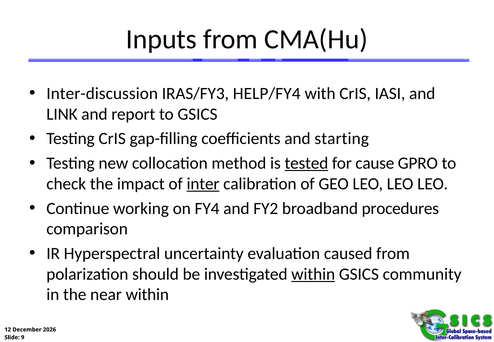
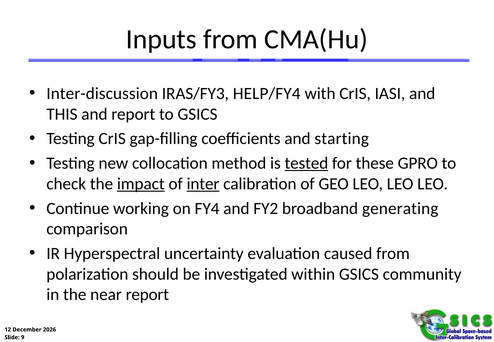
LINK: LINK -> THIS (62, 114)
cause: cause -> these (375, 163)
impact underline: none -> present (141, 184)
procedures: procedures -> generating (400, 208)
within underline: present -> none (313, 274)
near within: within -> report (147, 295)
